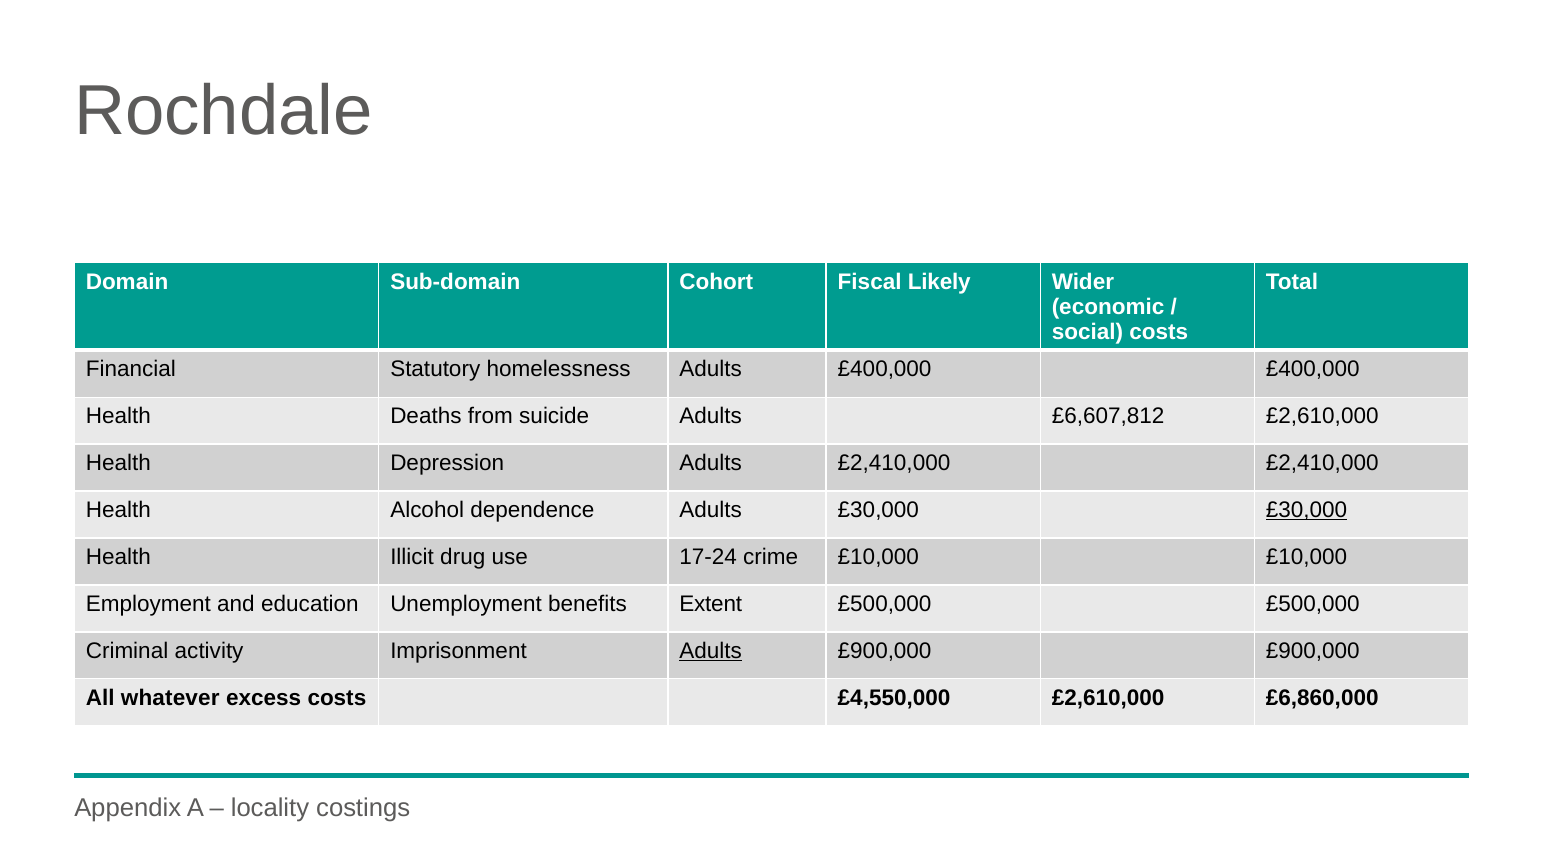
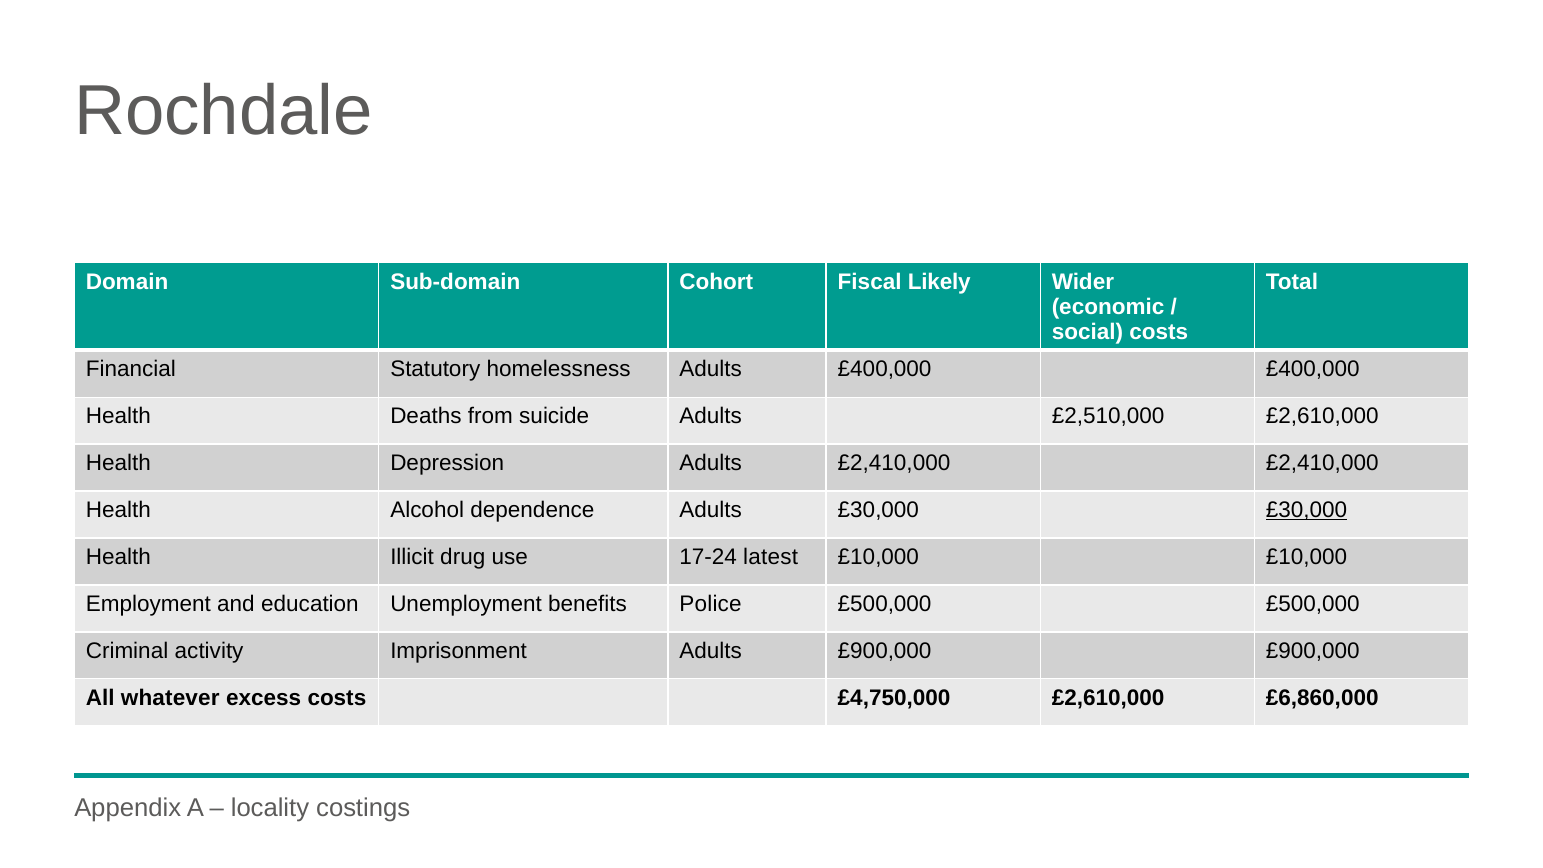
£6,607,812: £6,607,812 -> £2,510,000 (1108, 416)
crime: crime -> latest (771, 557)
Extent: Extent -> Police (711, 604)
Adults underline: present -> none (711, 651)
£4,550,000: £4,550,000 -> £4,750,000 (894, 698)
